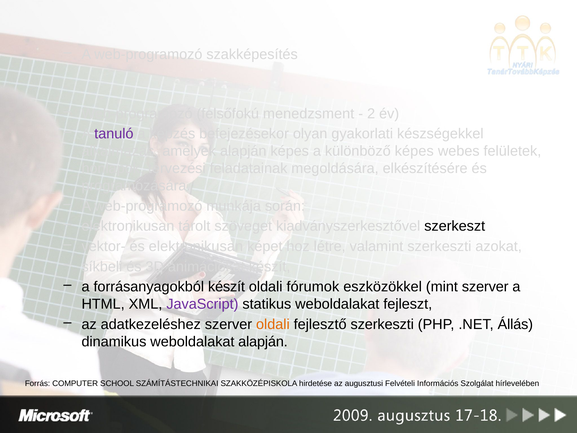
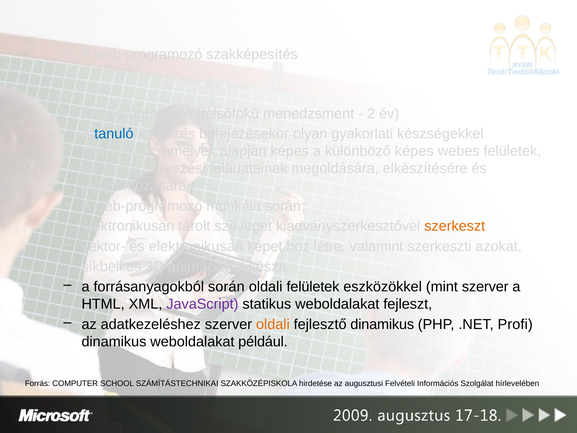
tanuló colour: purple -> blue (114, 134)
szerkeszt colour: black -> orange (455, 226)
forrásanyagokból készít: készít -> során (226, 287)
oldali fórumok: fórumok -> felületek (313, 287)
fejlesztő szerkeszti: szerkeszti -> dinamikus (382, 324)
Állás: Állás -> Profi (515, 324)
weboldalakat alapján: alapján -> például (263, 341)
